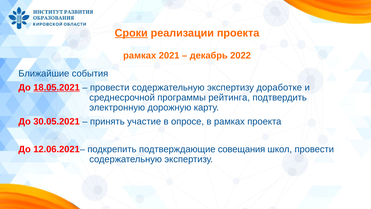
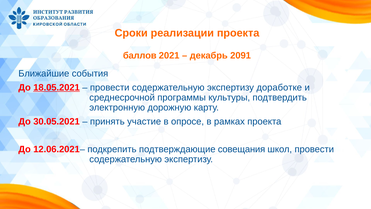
Сроки underline: present -> none (131, 33)
рамках: рамках -> баллов (140, 56)
2022: 2022 -> 2091 (241, 56)
рейтинга: рейтинга -> культуры (229, 97)
